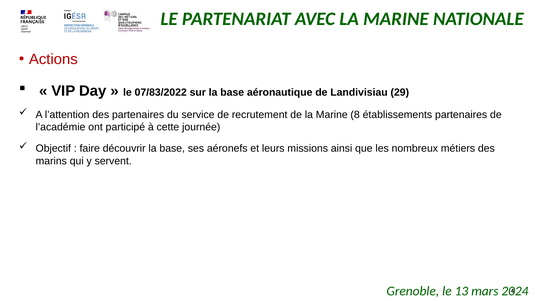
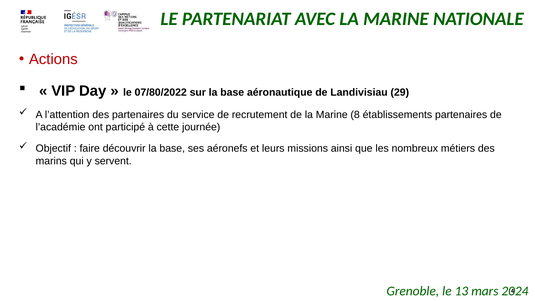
07/83/2022: 07/83/2022 -> 07/80/2022 (161, 92)
